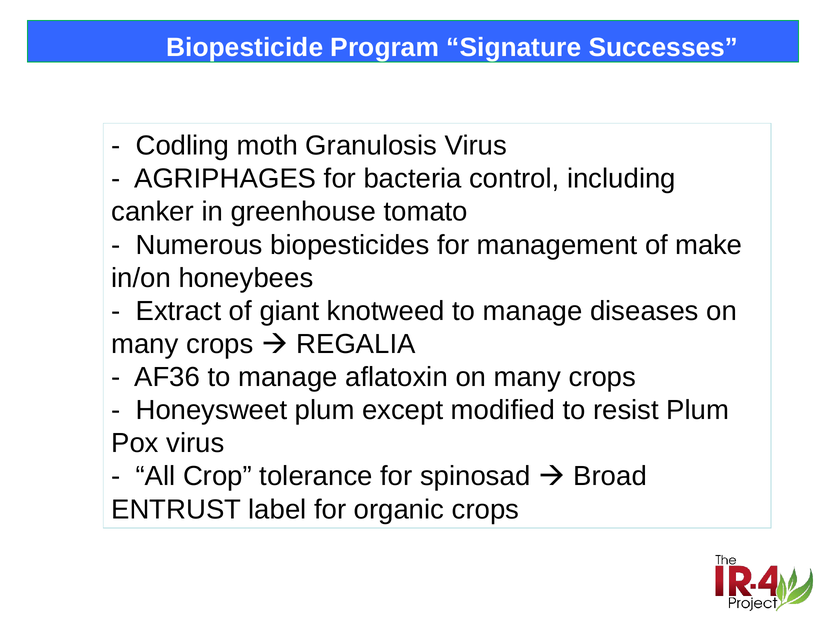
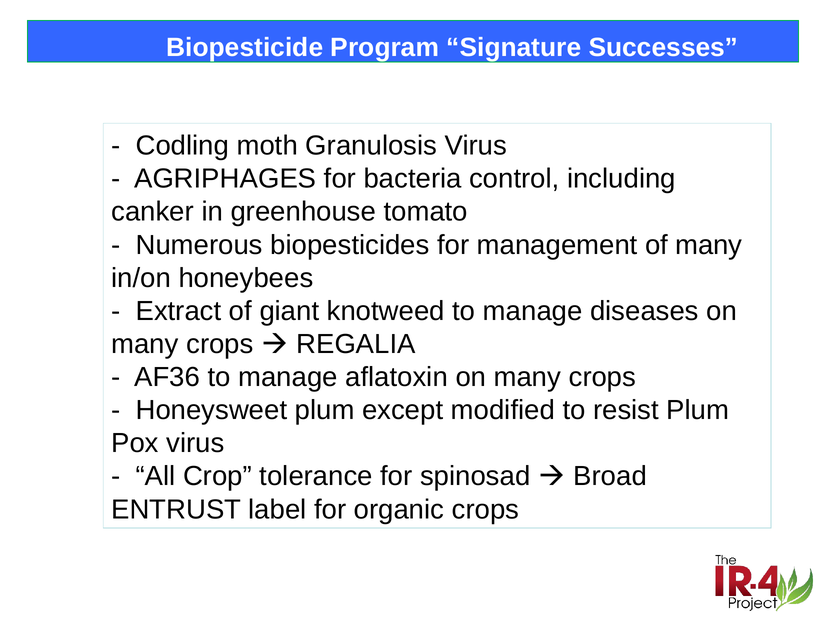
of make: make -> many (709, 245)
